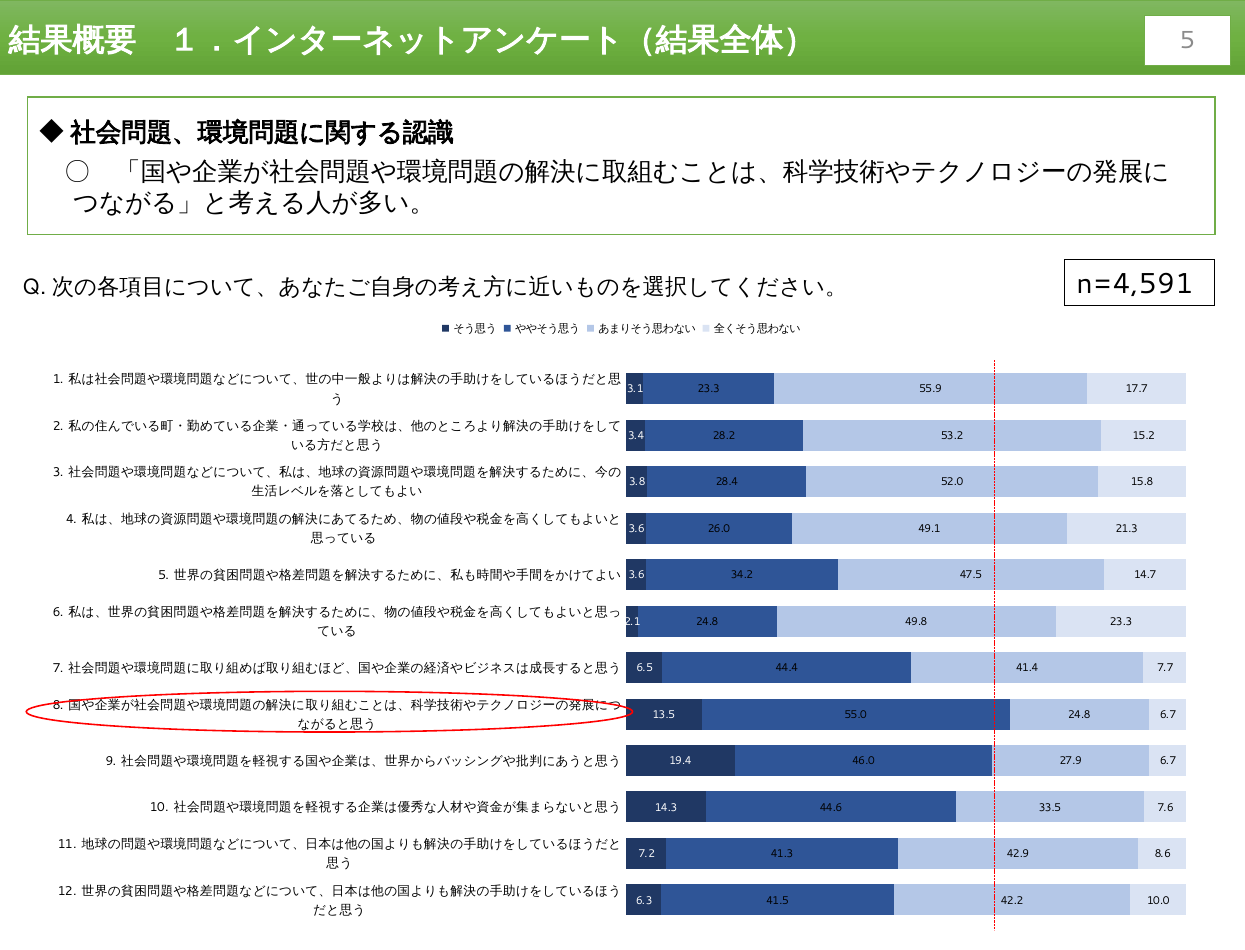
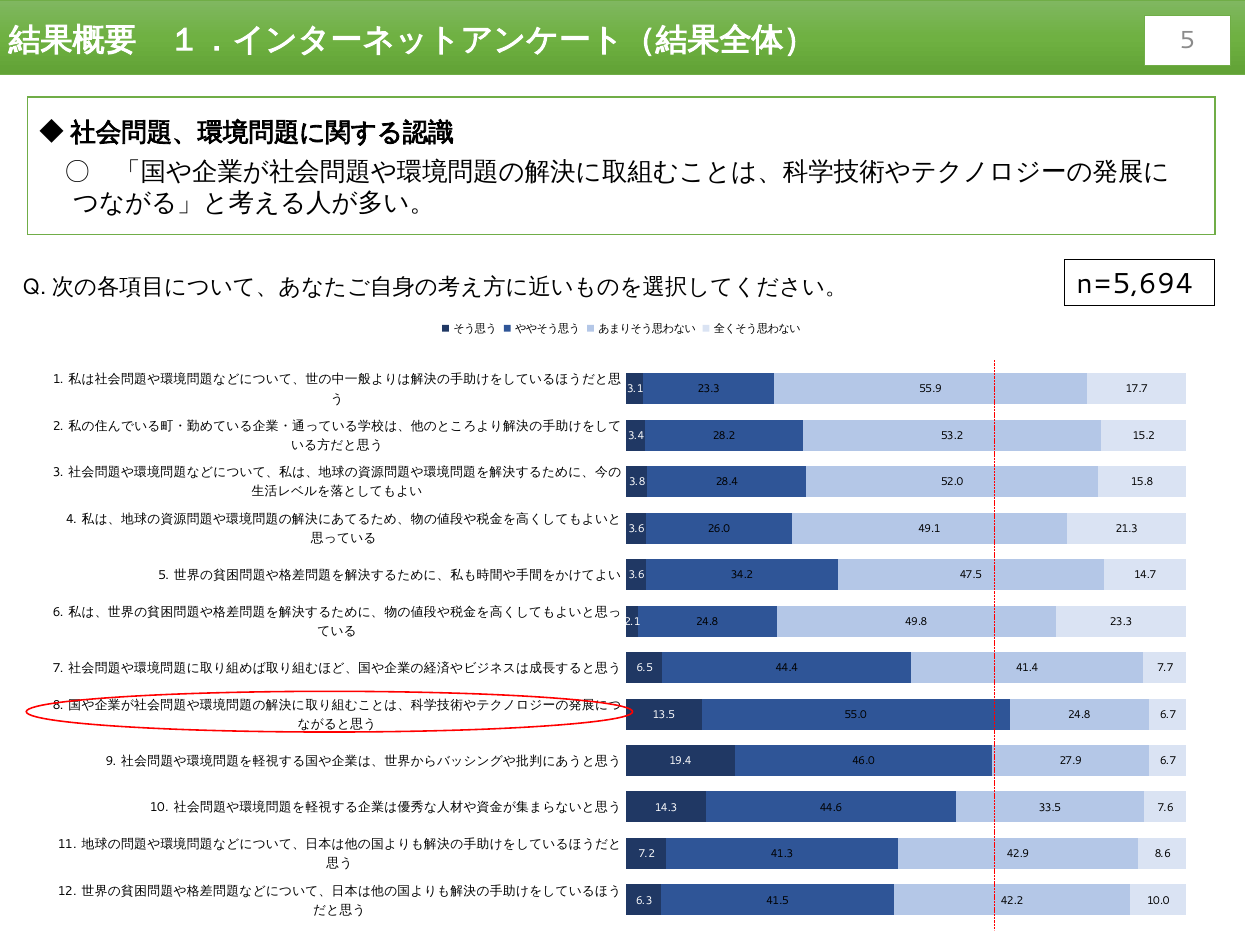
n=4,591: n=4,591 -> n=5,694 (1135, 284)
